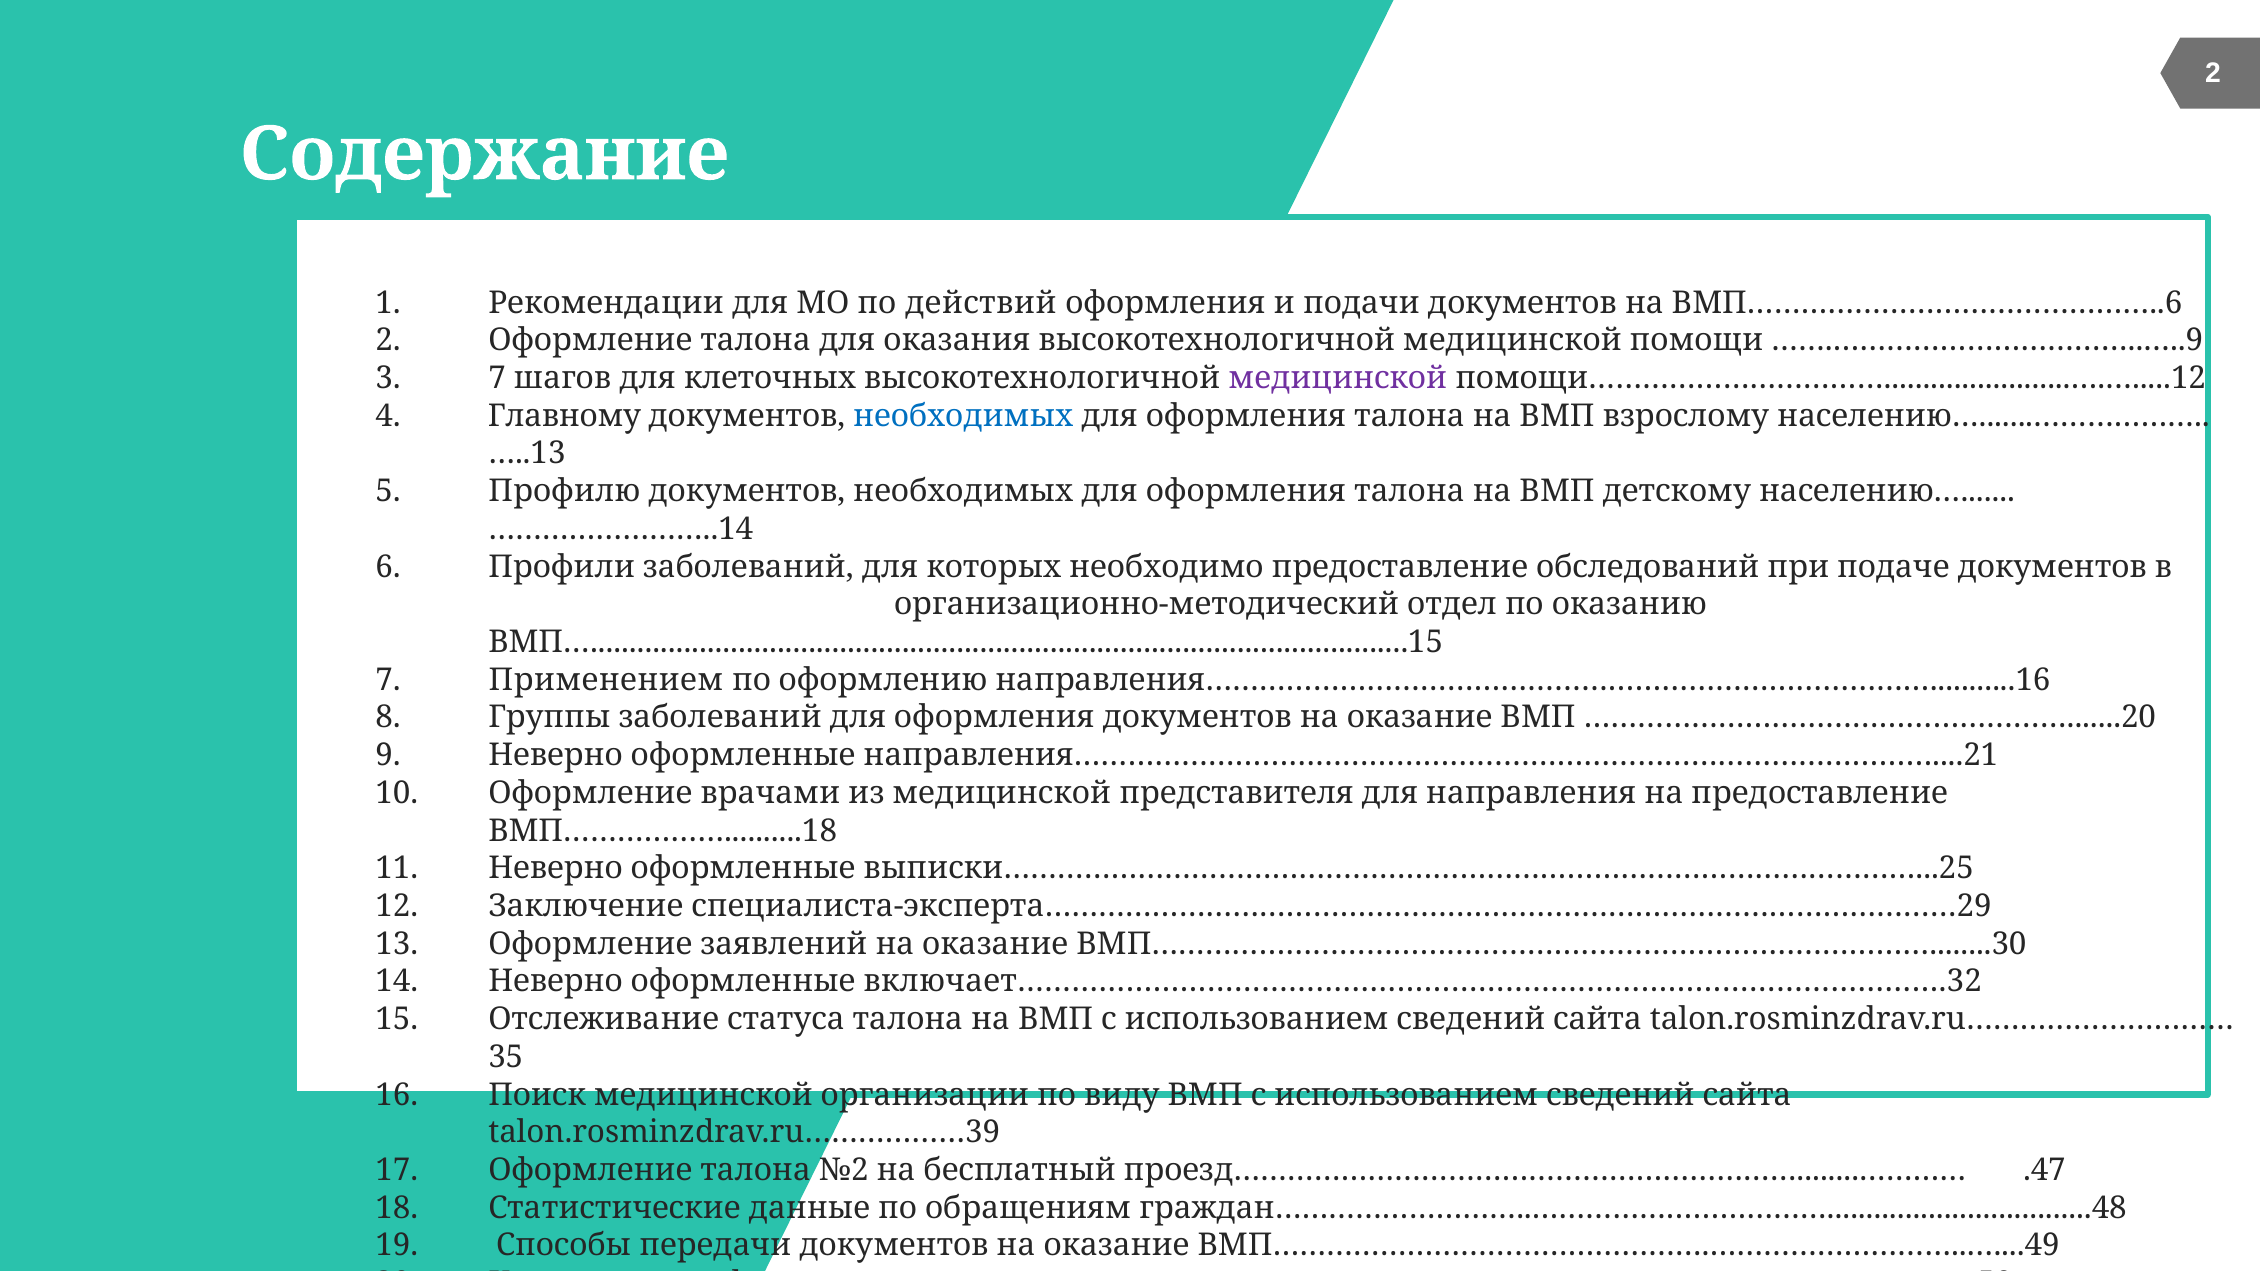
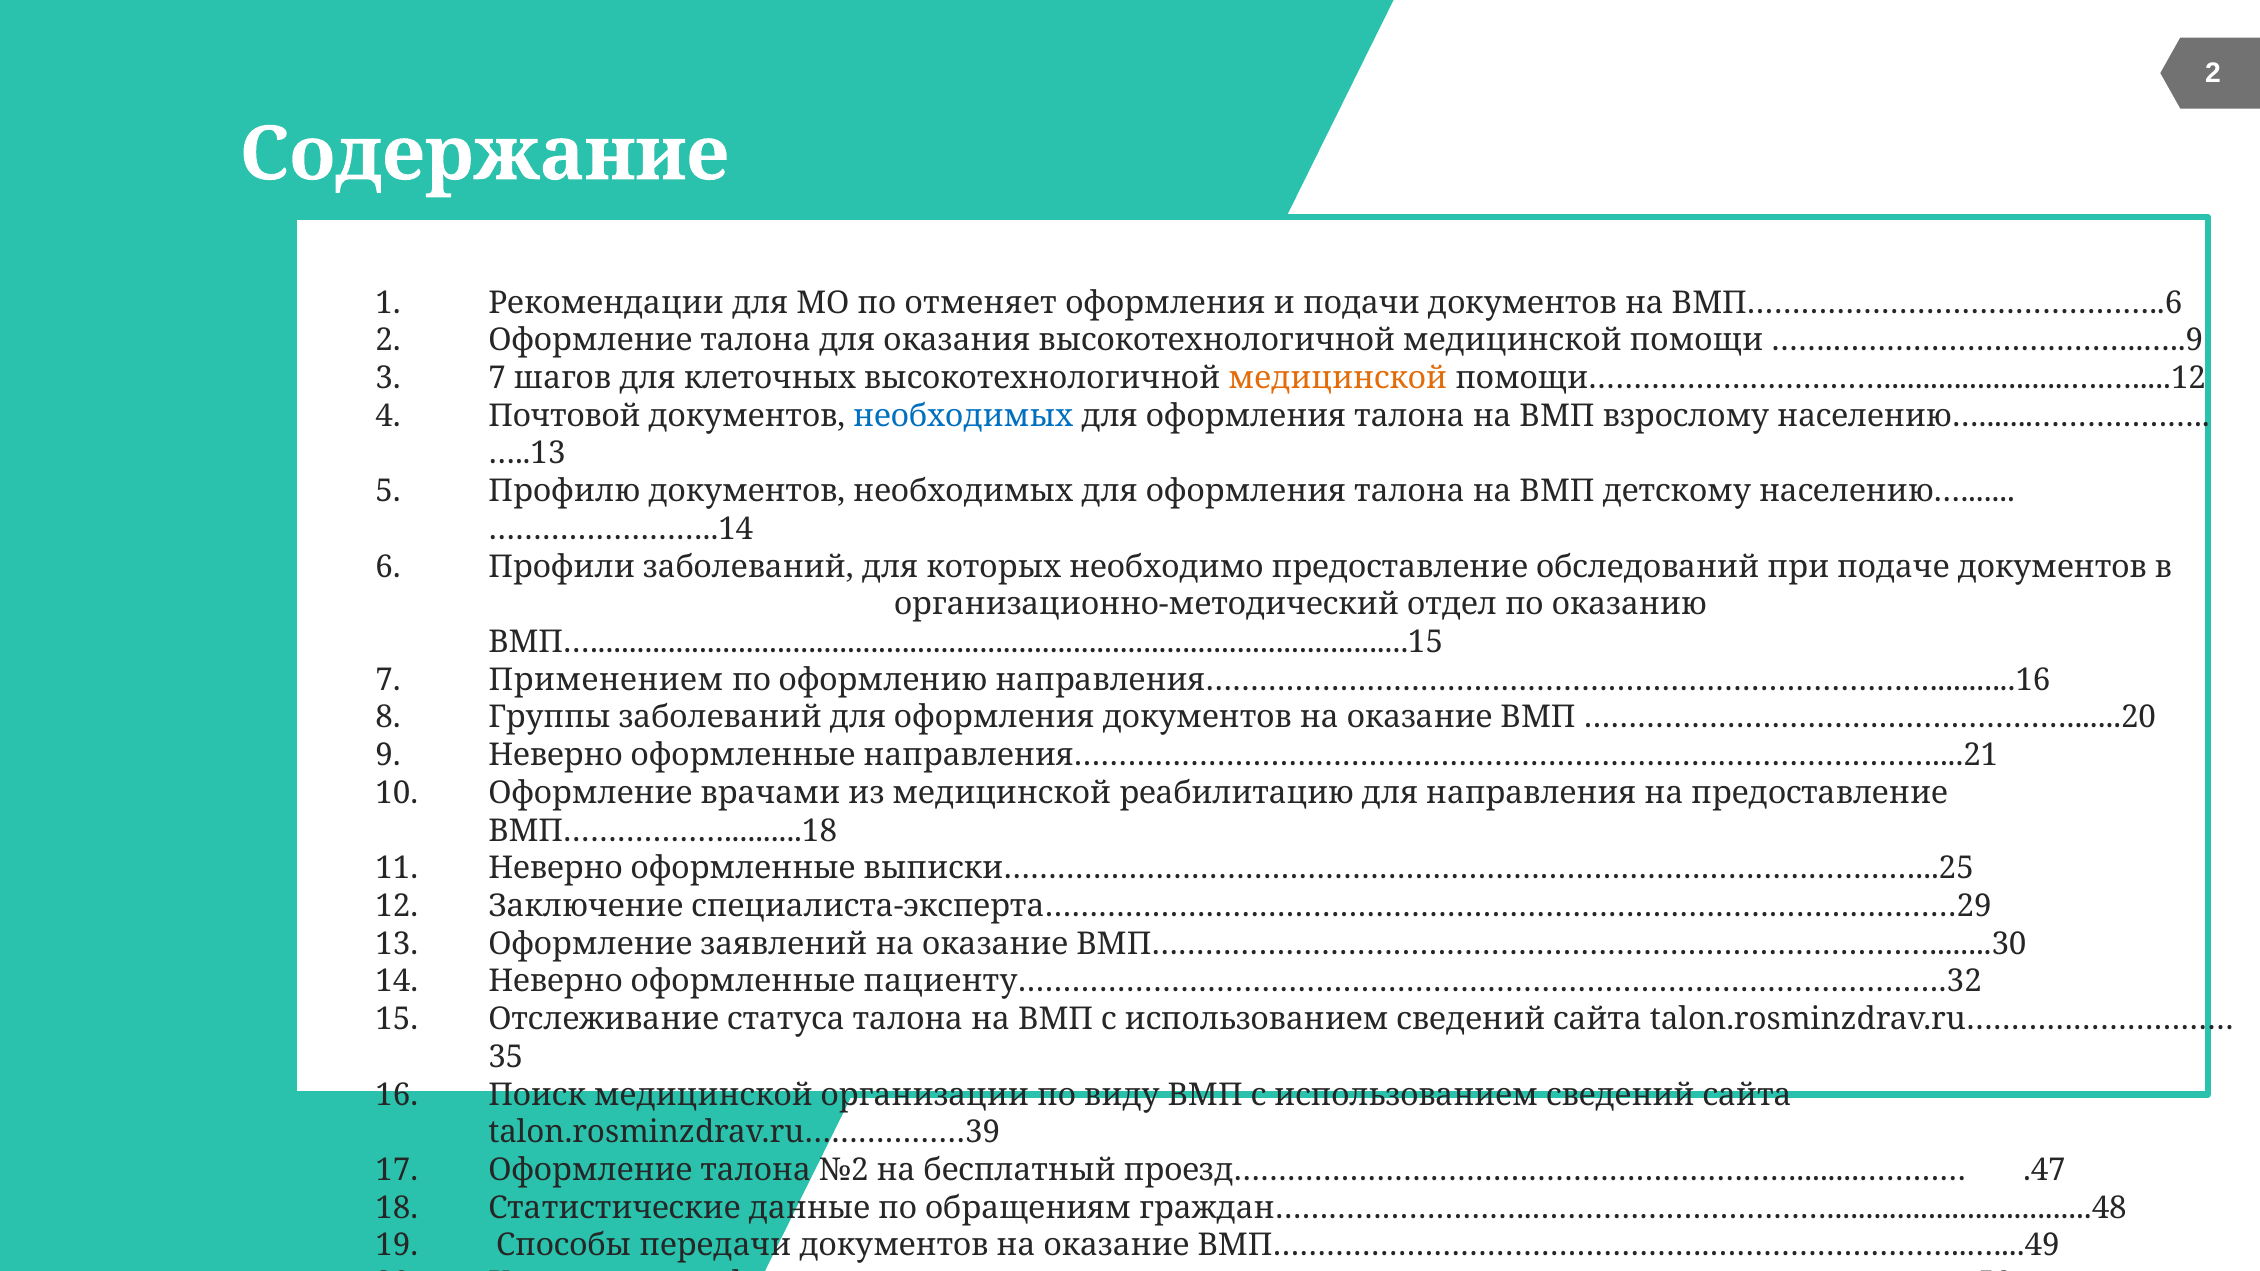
действий: действий -> отменяет (981, 303)
медицинской colour: purple -> orange (1338, 378)
Главному: Главному -> Почтовой (564, 416)
представителя: представителя -> реабилитацию (1237, 793)
включает………………………………………………………………………………………….32: включает………………………………………………………………………………………….32 -> пациенту………………………………………………………………………………………….32 (1423, 982)
